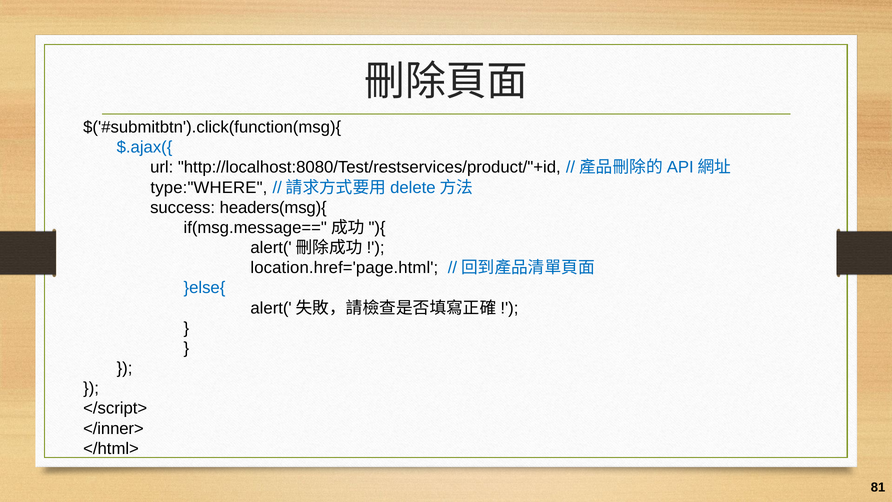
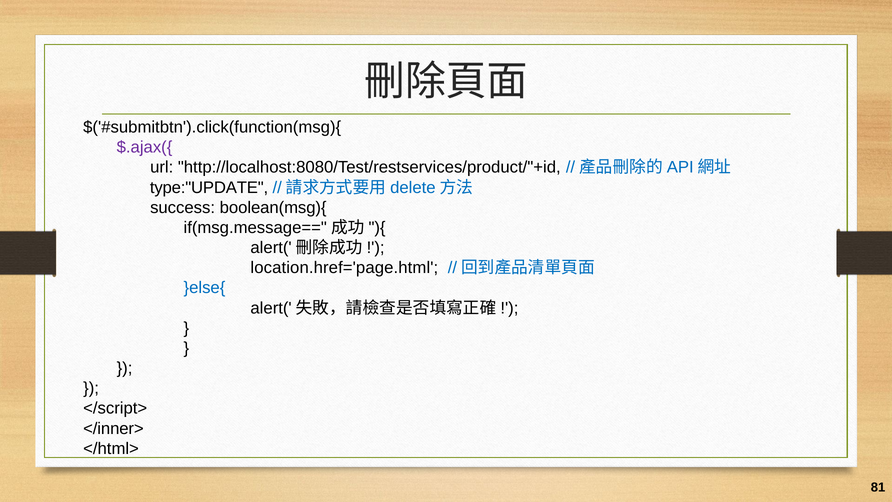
$.ajax({ colour: blue -> purple (145, 147)
type:"WHERE: type:"WHERE -> type:"UPDATE (209, 187)
headers(msg){: headers(msg){ -> boolean(msg){ (273, 208)
